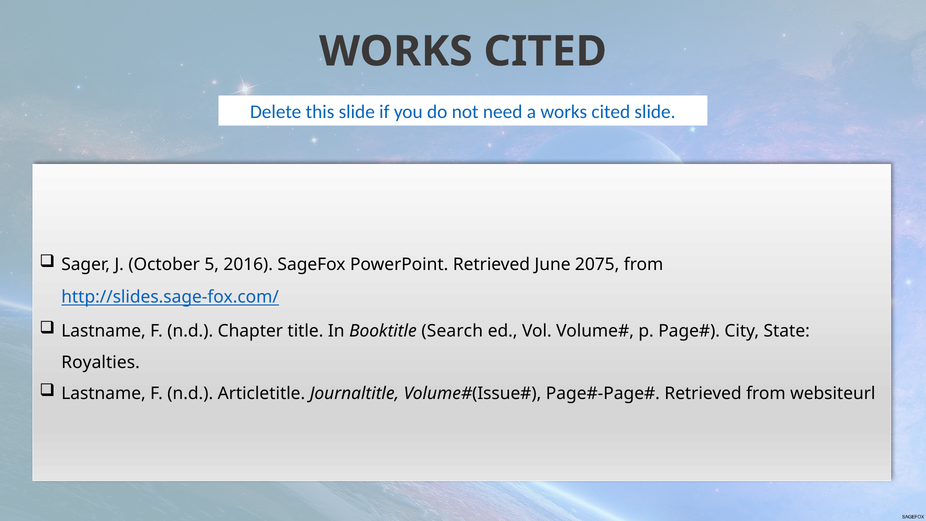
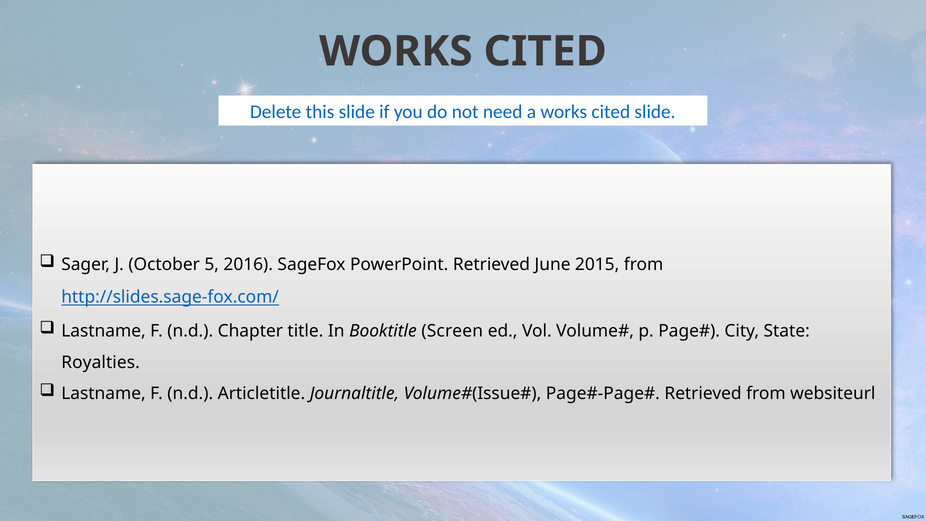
2075: 2075 -> 2015 (597, 264)
Search: Search -> Screen (452, 331)
